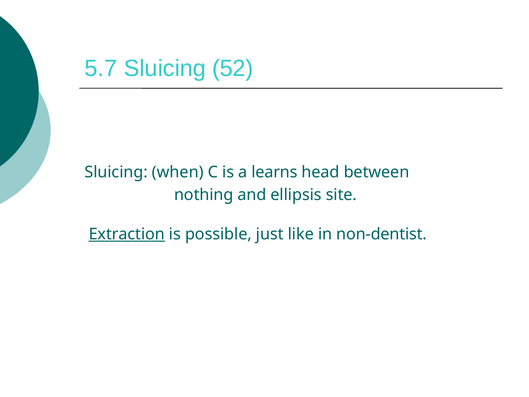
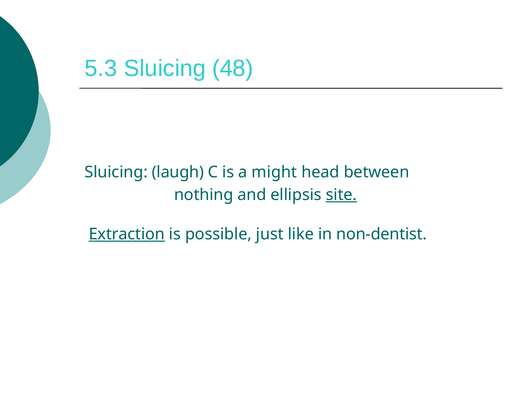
5.7: 5.7 -> 5.3 (101, 68)
52: 52 -> 48 (233, 68)
when: when -> laugh (178, 172)
learns: learns -> might (274, 172)
site underline: none -> present (341, 195)
